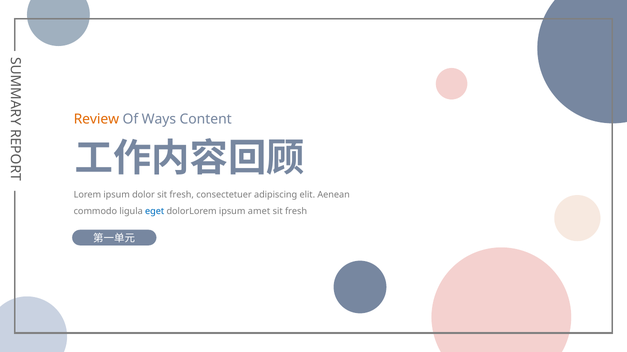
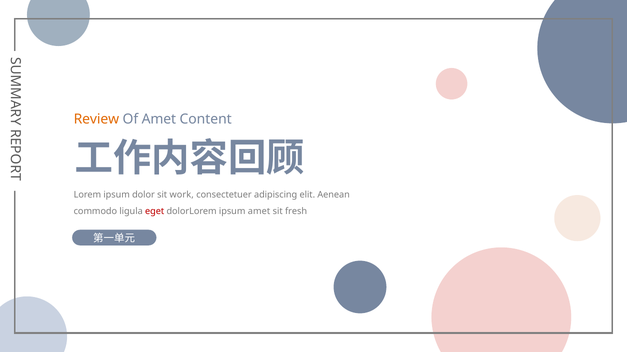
Of Ways: Ways -> Amet (159, 119)
dolor sit fresh: fresh -> work (182, 195)
eget colour: blue -> red (155, 212)
